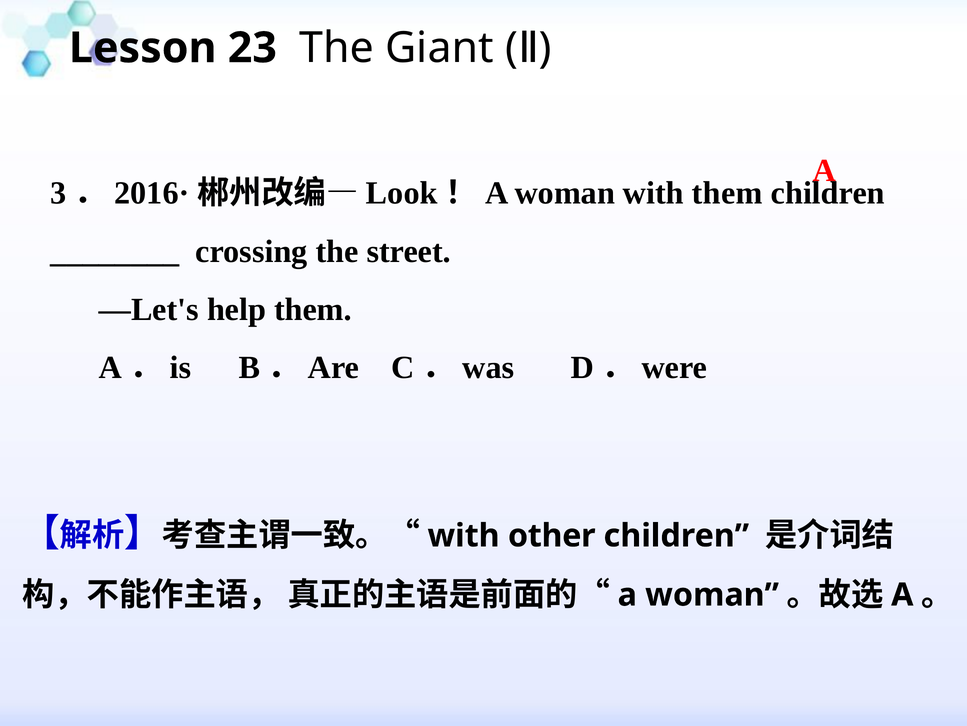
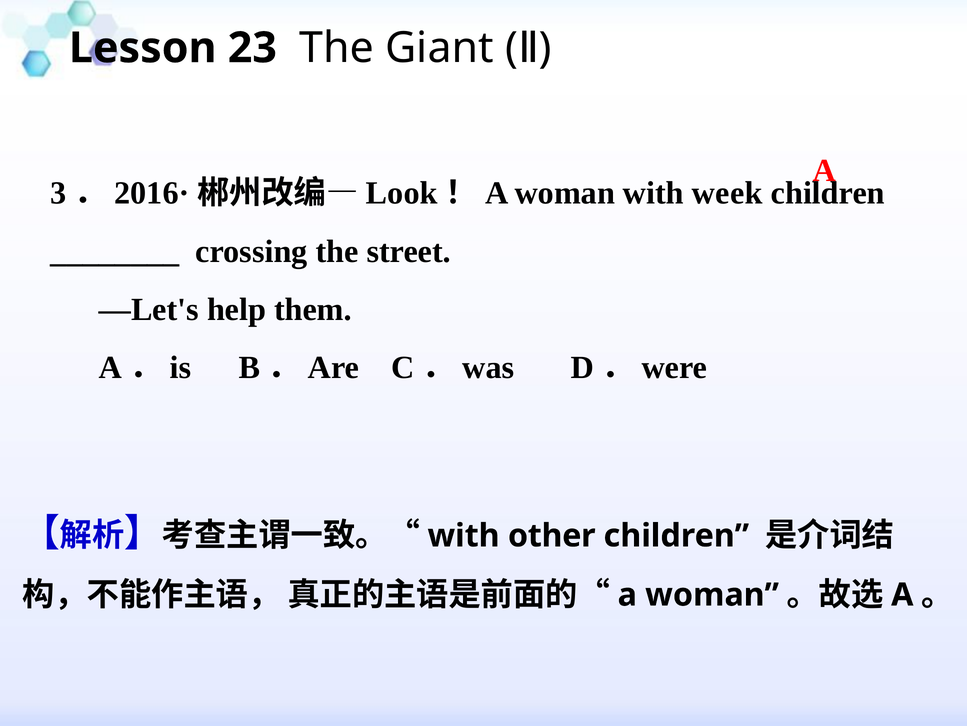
with them: them -> week (727, 193)
